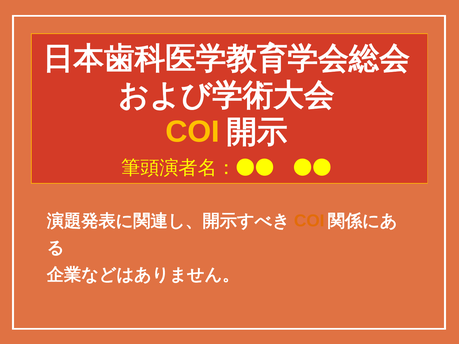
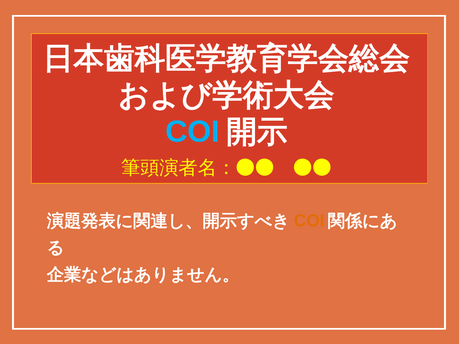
COI colour: yellow -> light blue (193, 132)
